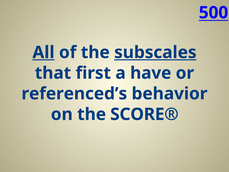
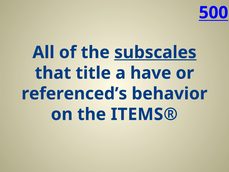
All underline: present -> none (43, 52)
first: first -> title (93, 73)
SCORE®: SCORE® -> ITEMS® (144, 114)
